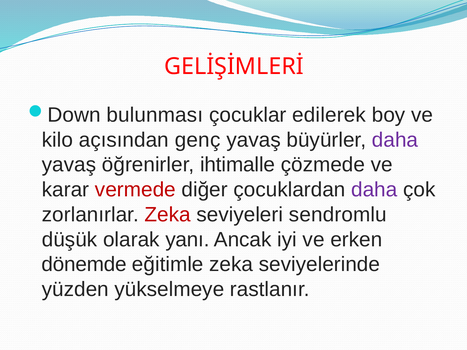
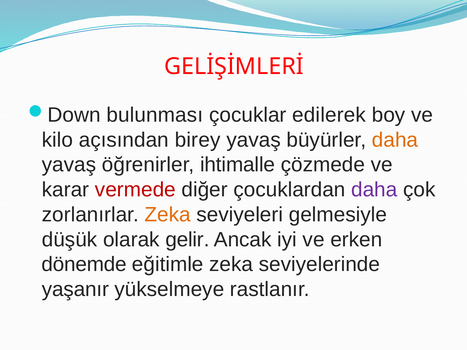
genç: genç -> birey (198, 140)
daha colour: purple -> orange (395, 140)
Zeka colour: red -> orange (168, 215)
sendromlu: sendromlu -> gelmesiyle (338, 215)
yanı: yanı -> gelir (187, 240)
yüzden: yüzden -> yaşanır (75, 290)
